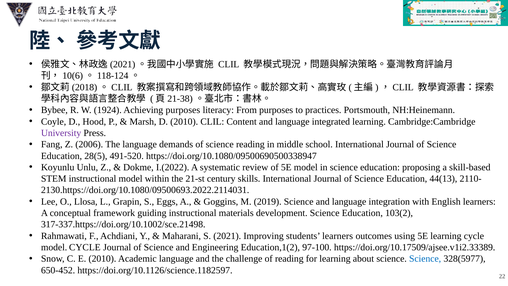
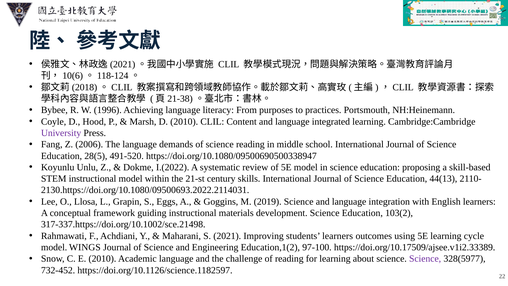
1924: 1924 -> 1996 (108, 110)
Achieving purposes: purposes -> language (183, 110)
model CYCLE: CYCLE -> WINGS (85, 247)
Science colour: blue -> purple (425, 259)
650-452: 650-452 -> 732-452 (58, 270)
